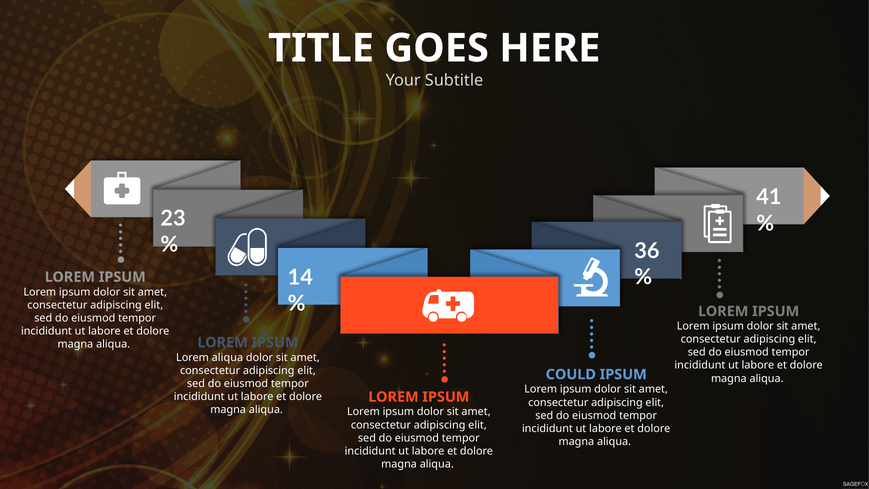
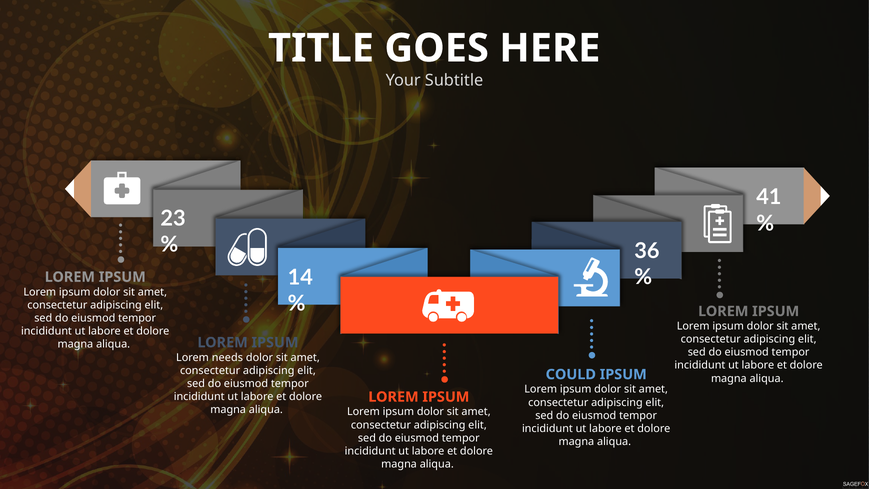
Lorem aliqua: aliqua -> needs (227, 357)
